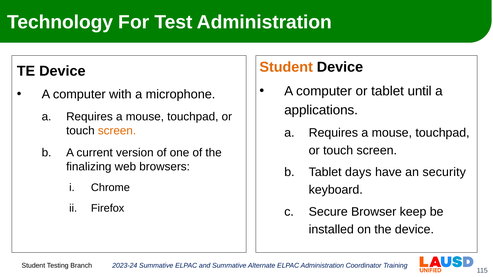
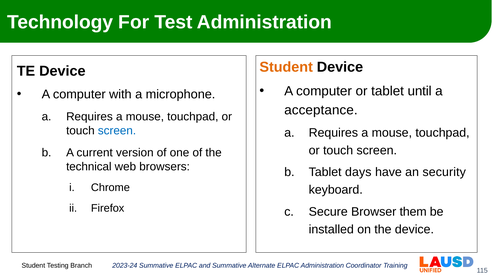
applications: applications -> acceptance (321, 110)
screen colour: orange -> blue (117, 131)
finalizing: finalizing -> technical (89, 167)
keep: keep -> them (413, 212)
